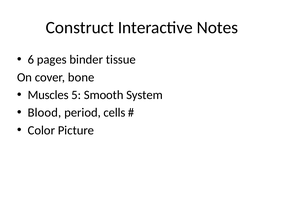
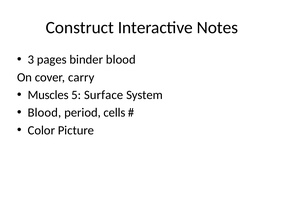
6: 6 -> 3 (31, 60)
binder tissue: tissue -> blood (121, 60)
bone: bone -> carry (81, 77)
Smooth: Smooth -> Surface (104, 95)
